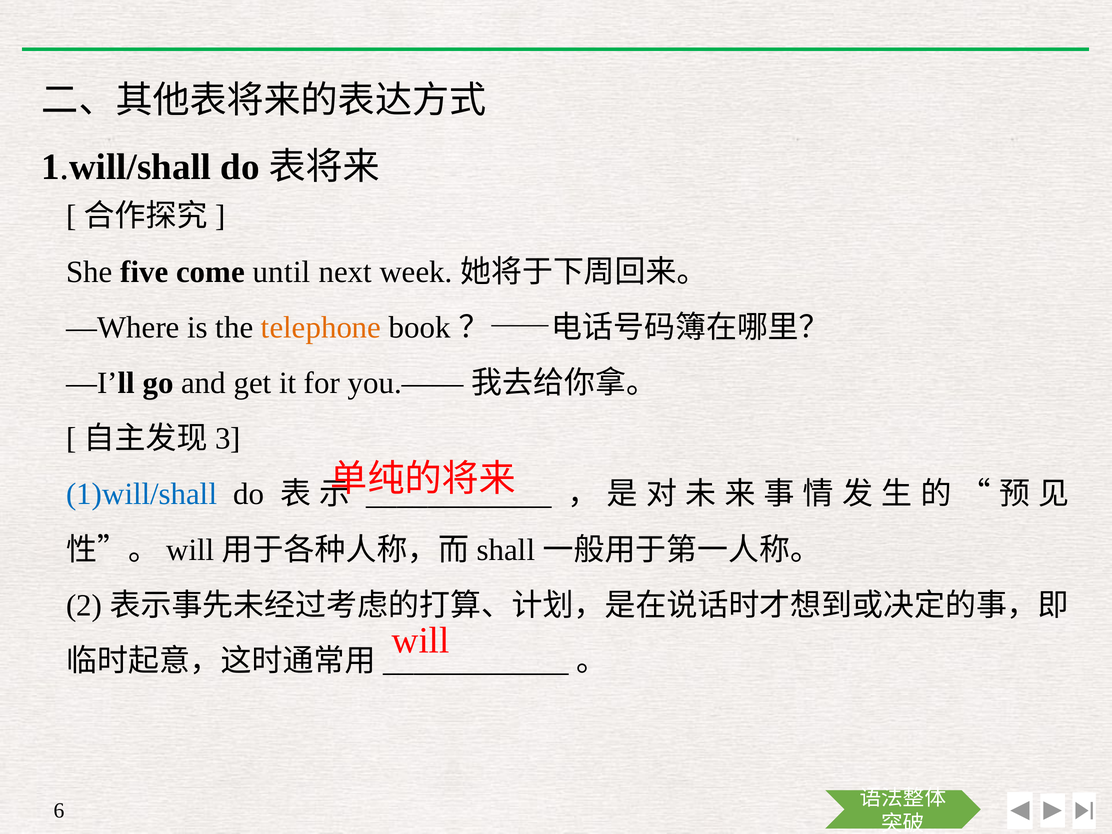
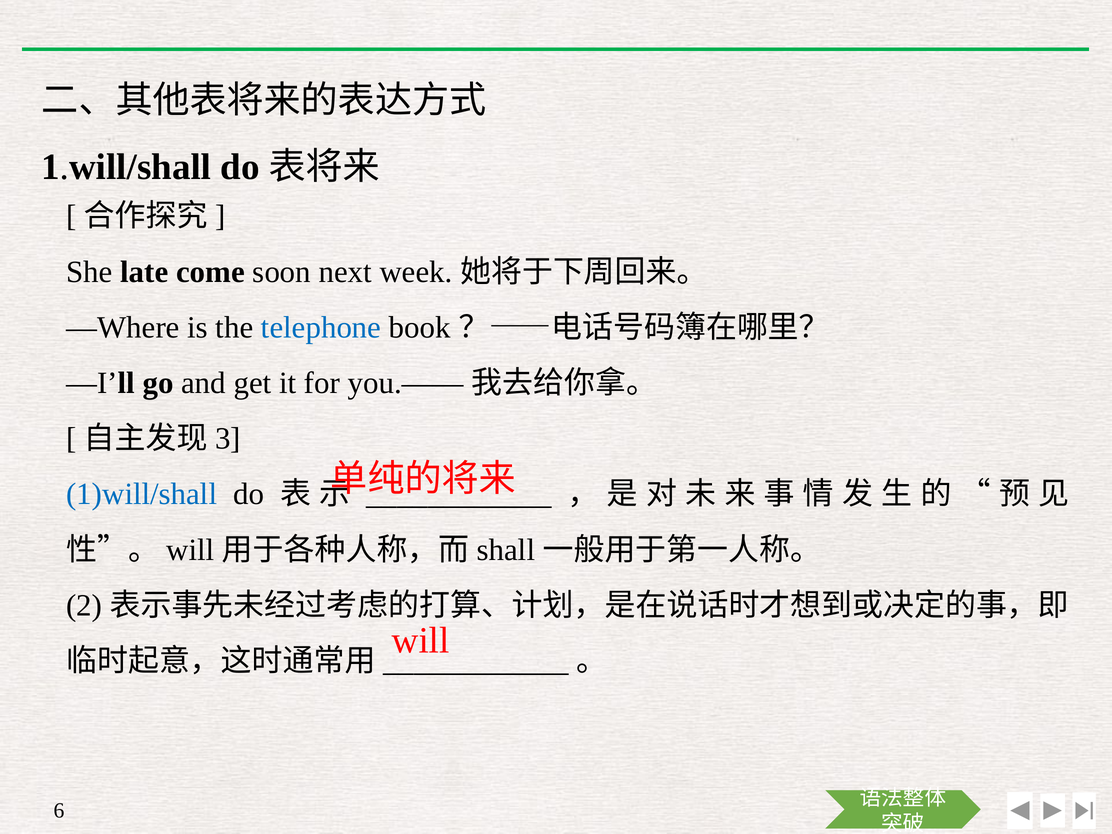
five: five -> late (144, 272)
until: until -> soon (282, 272)
telephone colour: orange -> blue (321, 327)
